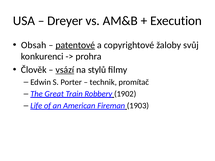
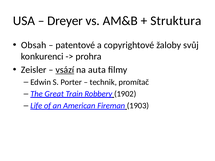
Execution: Execution -> Struktura (176, 21)
patentové underline: present -> none (75, 45)
Člověk: Člověk -> Zeisler (34, 70)
stylů: stylů -> auta (97, 70)
